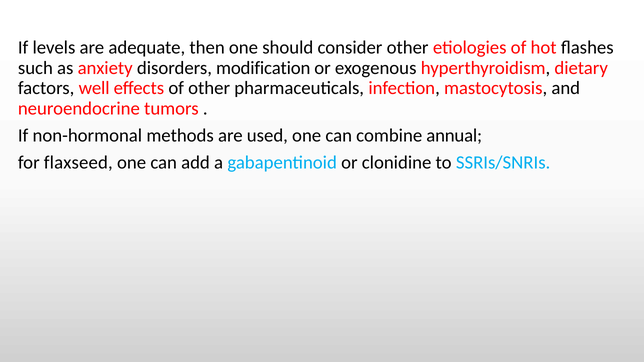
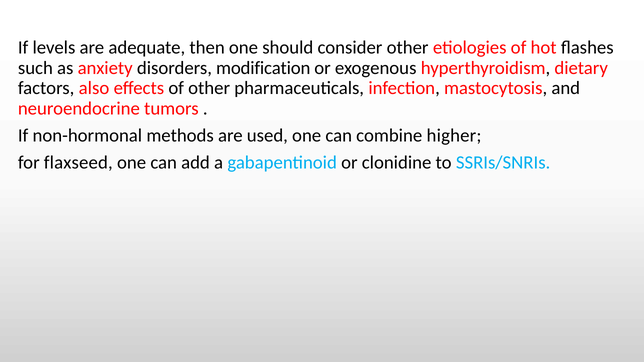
well: well -> also (94, 88)
annual: annual -> higher (454, 136)
